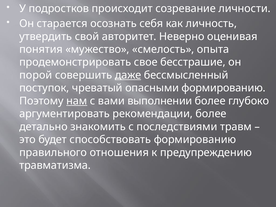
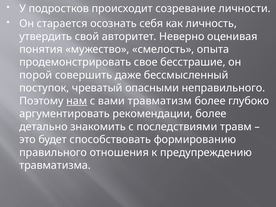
даже underline: present -> none (128, 75)
опасными формированию: формированию -> неправильного (223, 88)
выполнении: выполнении -> травматизм (160, 101)
